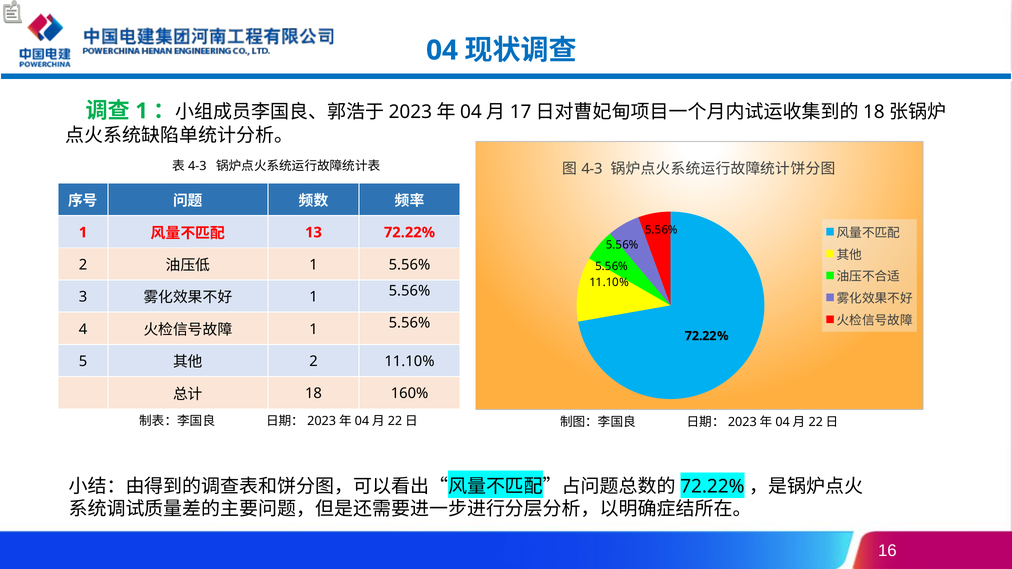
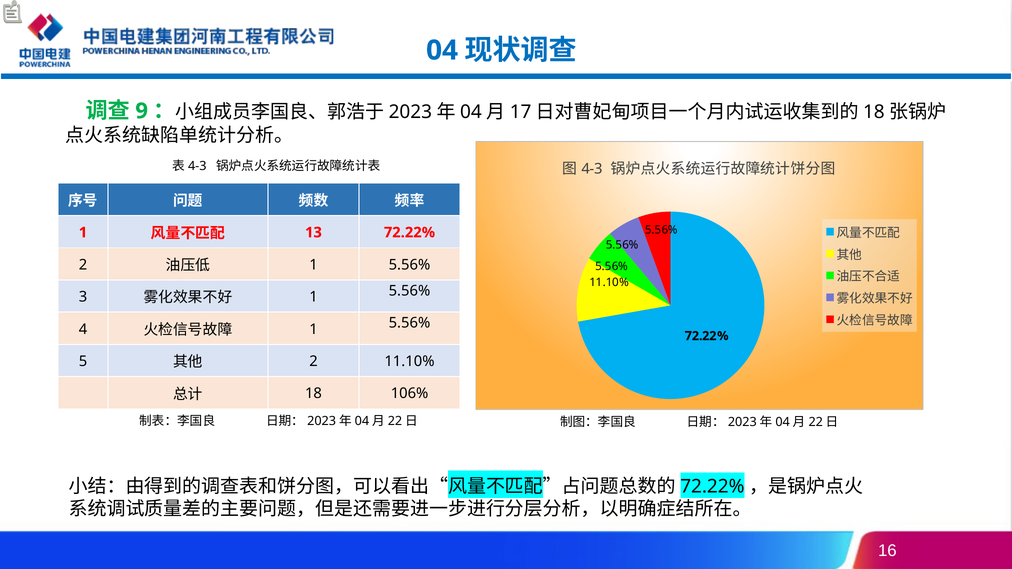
1: 1 -> 9 (142, 111)
160%: 160% -> 106% (410, 394)
